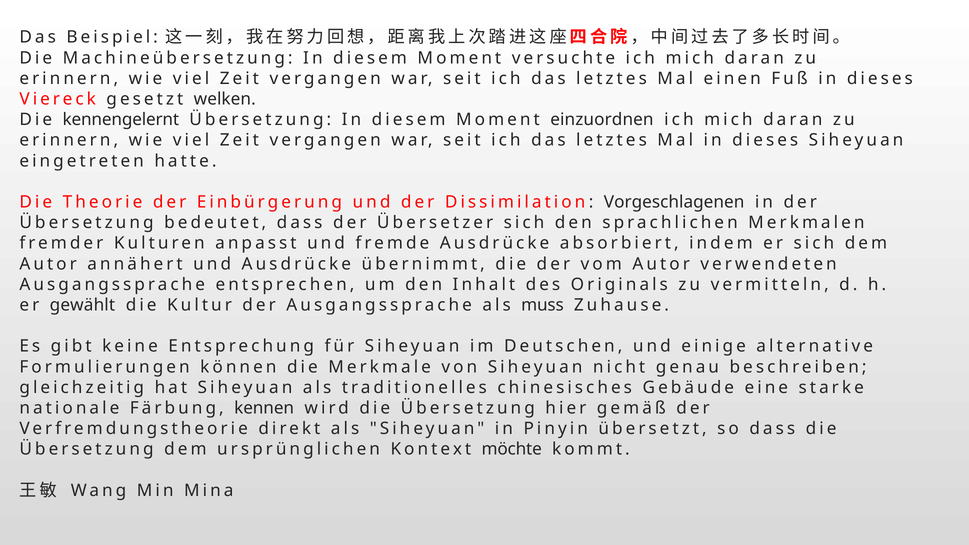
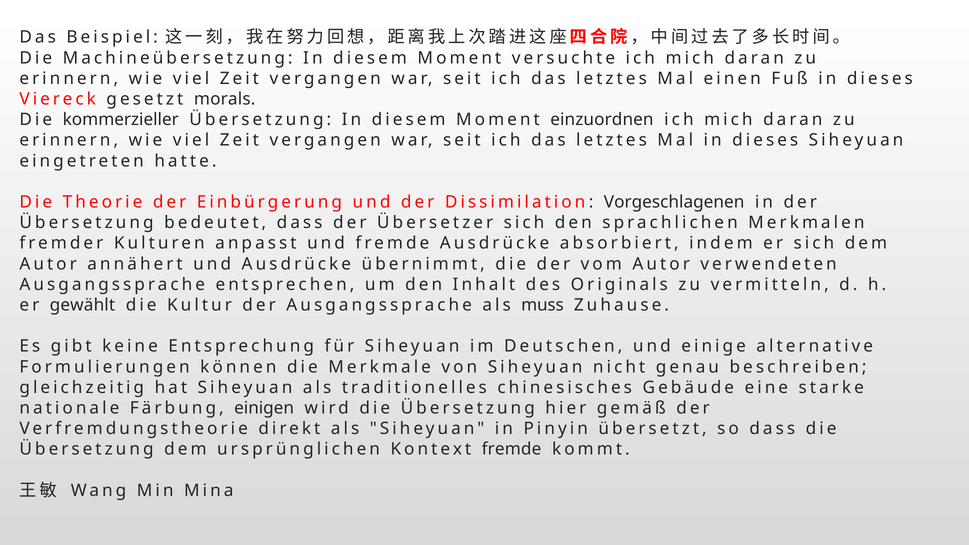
welken: welken -> morals (225, 99)
kennengelernt: kennengelernt -> kommerzieller (121, 120)
kennen: kennen -> einigen (264, 408)
Kontext möchte: möchte -> fremde (512, 449)
